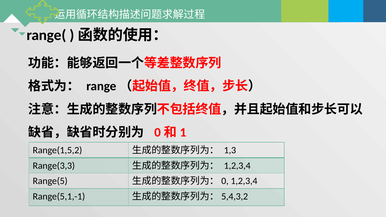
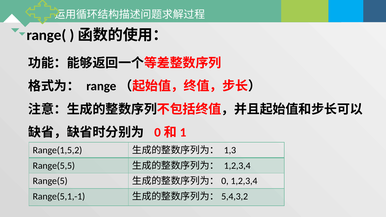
Range(3,3: Range(3,3 -> Range(5,5 (54, 166)
